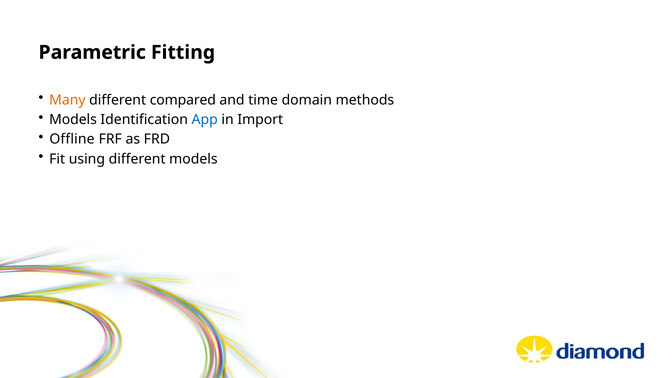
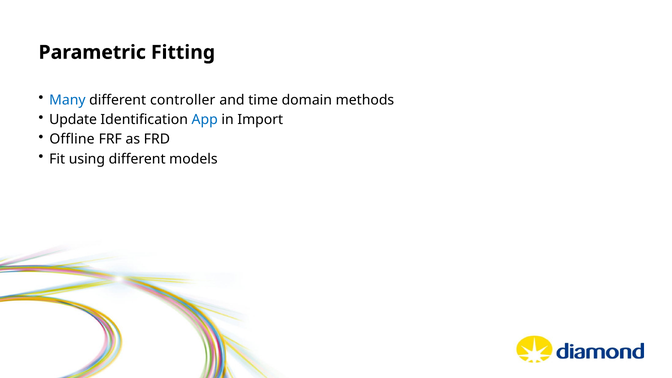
Many colour: orange -> blue (67, 100)
compared: compared -> controller (183, 100)
Models: Models -> Update (73, 120)
